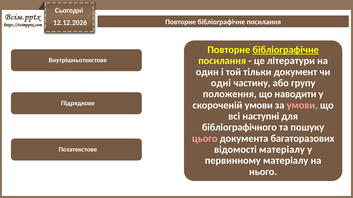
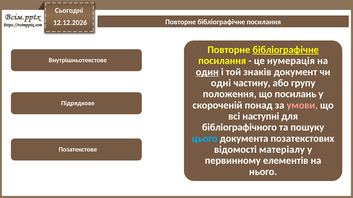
літератури: літератури -> нумерація (291, 61)
один underline: none -> present (207, 72)
тільки: тільки -> знаків (257, 72)
наводити: наводити -> посилань (295, 94)
скороченій умови: умови -> понад (259, 105)
цього colour: pink -> light blue (205, 139)
багаторазових: багаторазових -> позатекстових (302, 139)
первинному матеріалу: матеріалу -> елементів (286, 161)
